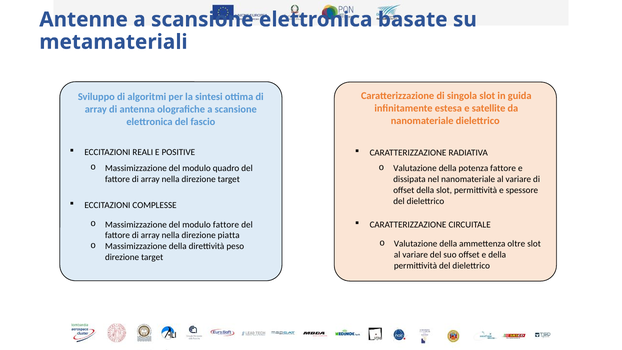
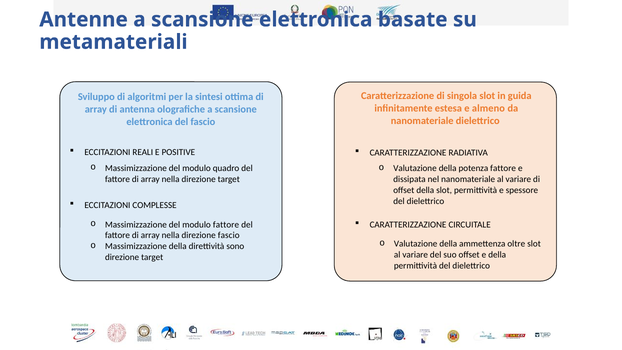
satellite: satellite -> almeno (488, 108)
direzione piatta: piatta -> fascio (229, 235)
peso: peso -> sono (235, 246)
